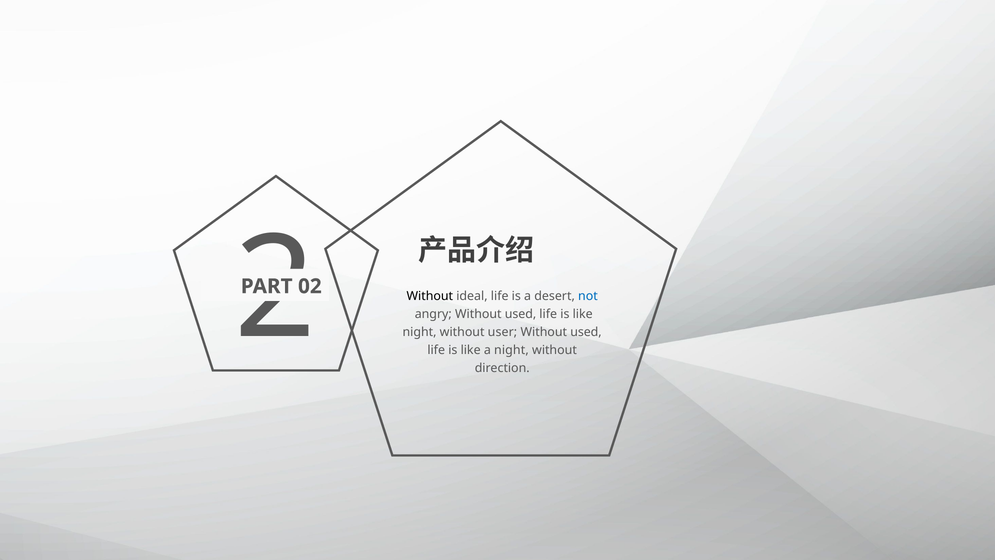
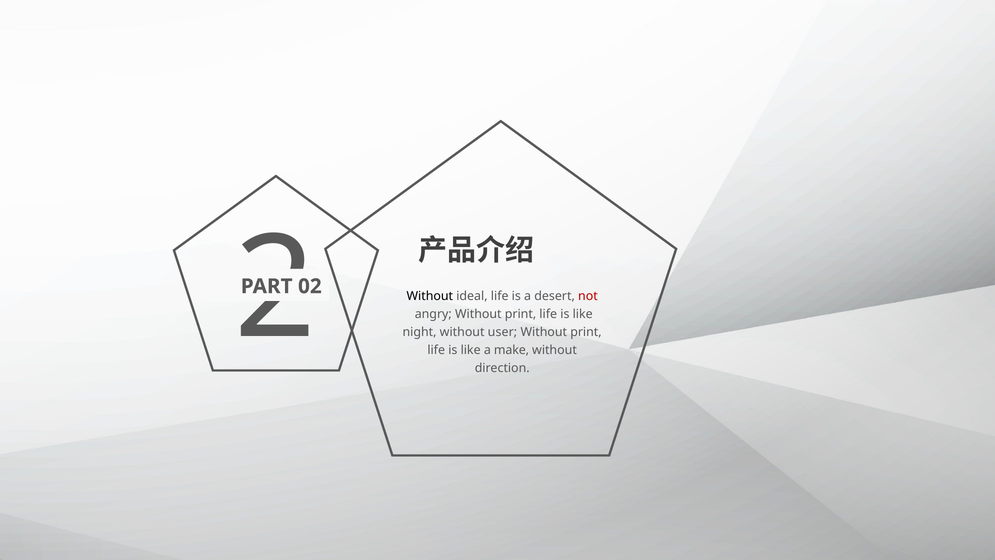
not colour: blue -> red (588, 296)
angry Without used: used -> print (521, 314)
used: used -> print (586, 332)
a night: night -> make (512, 350)
